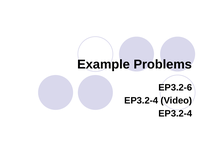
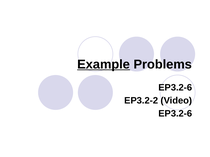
Example underline: none -> present (104, 65)
EP3.2-4: EP3.2-4 -> EP3.2-2 (141, 101)
EP3.2-4: EP3.2-4 -> EP3.2-6 (175, 114)
